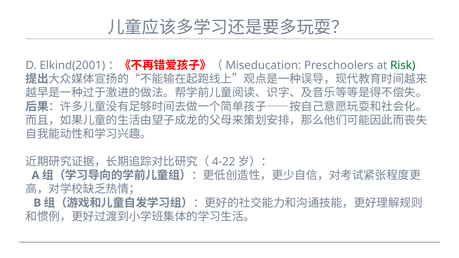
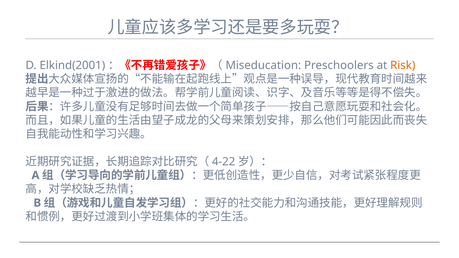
Risk colour: green -> orange (403, 65)
